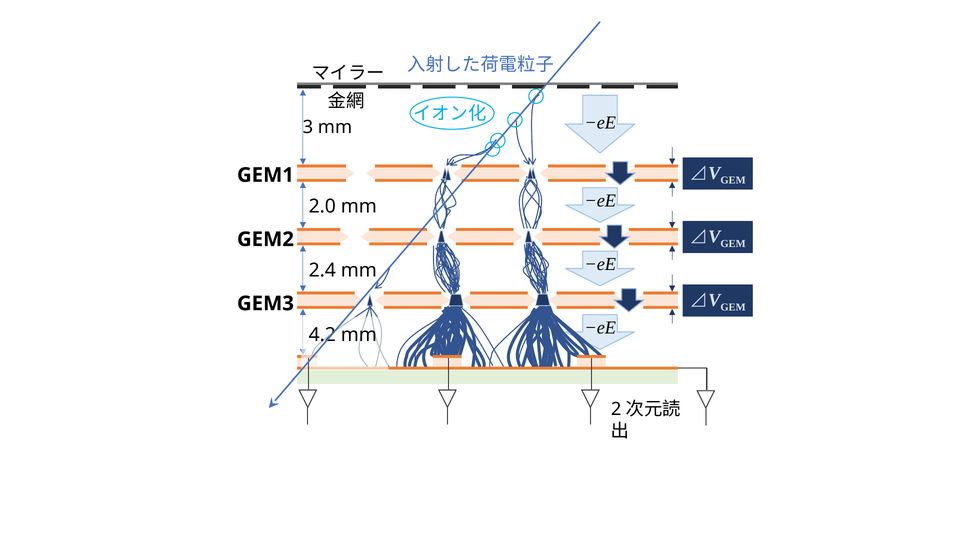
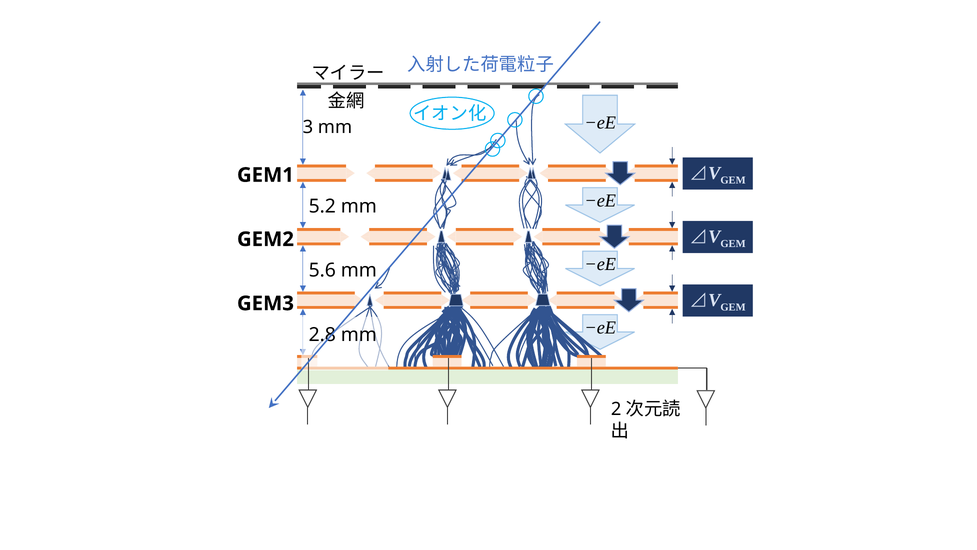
2.0: 2.0 -> 5.2 (322, 206)
2.4: 2.4 -> 5.6 (322, 270)
4.2: 4.2 -> 2.8 (322, 334)
